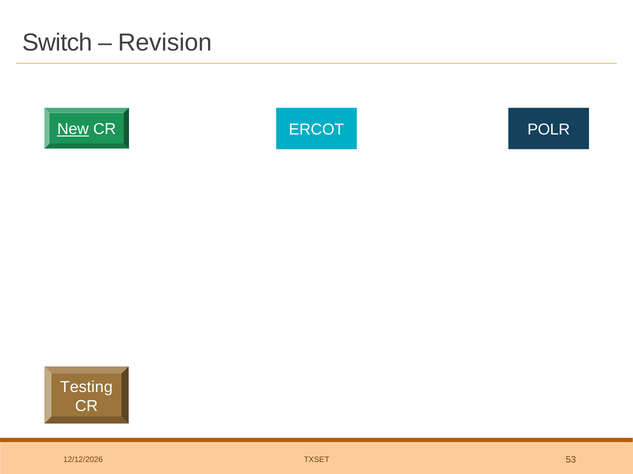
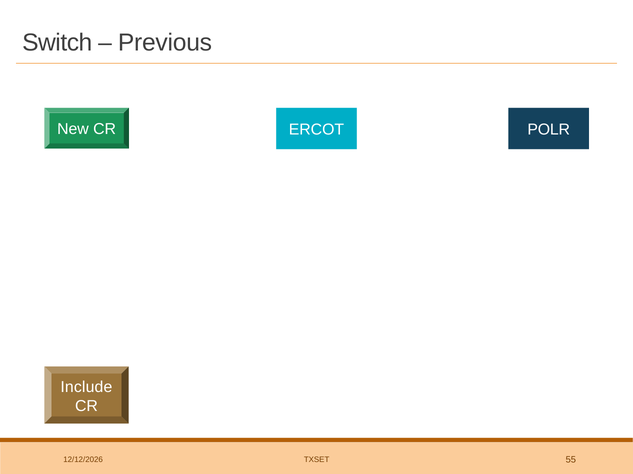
Revision: Revision -> Previous (165, 43)
New underline: present -> none (73, 129)
Testing: Testing -> Include (86, 388)
53: 53 -> 55 (571, 460)
